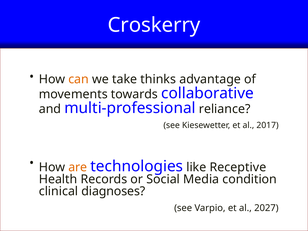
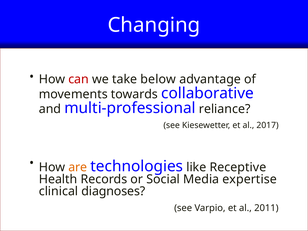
Croskerry: Croskerry -> Changing (154, 25)
can colour: orange -> red (79, 79)
thinks: thinks -> below (158, 79)
condition: condition -> expertise (250, 179)
2027: 2027 -> 2011 (266, 208)
